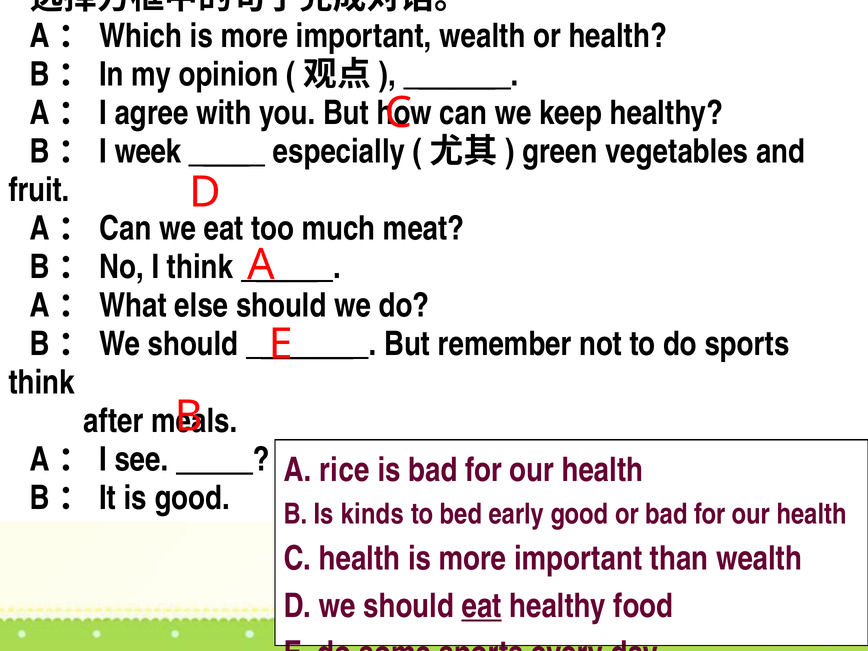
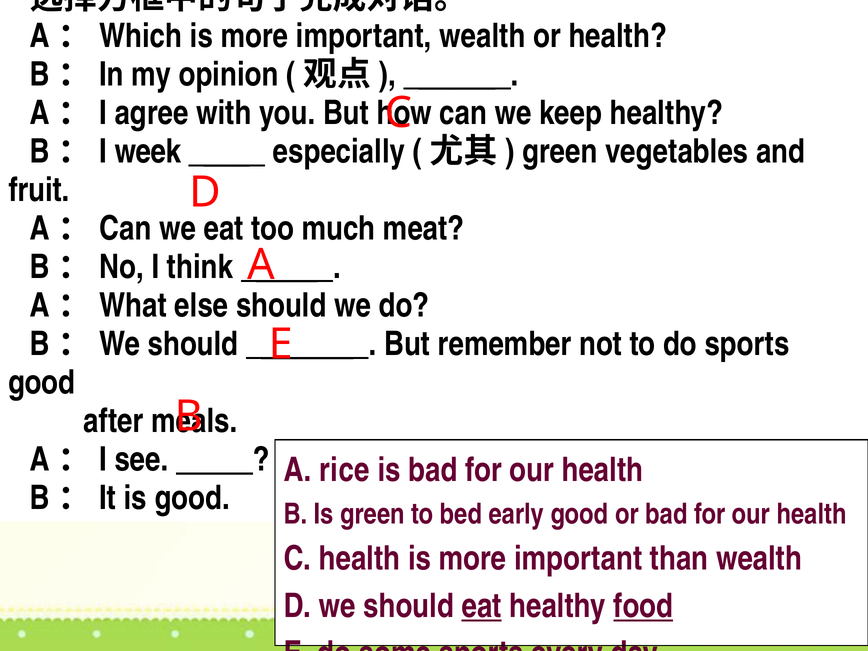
think: think -> good (42, 383)
Is kinds: kinds -> green (372, 514)
food underline: none -> present (643, 606)
